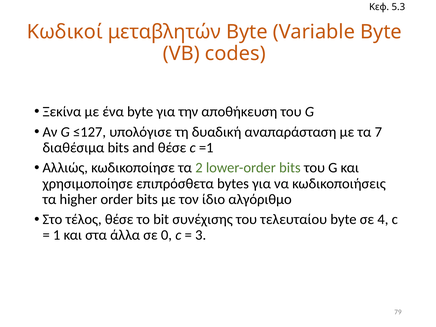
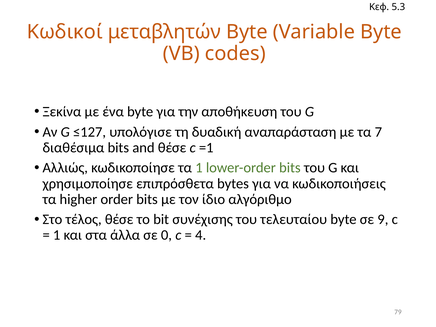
τα 2: 2 -> 1 (199, 168)
4: 4 -> 9 (383, 219)
3: 3 -> 4 (201, 235)
